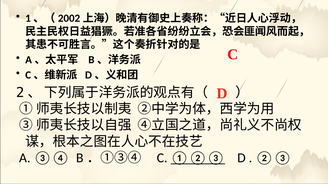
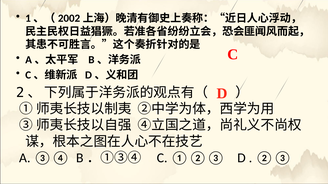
①②③ underline: present -> none (198, 158)
